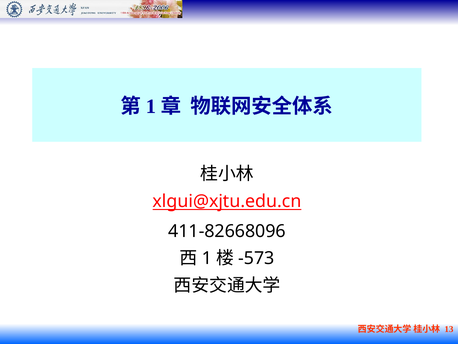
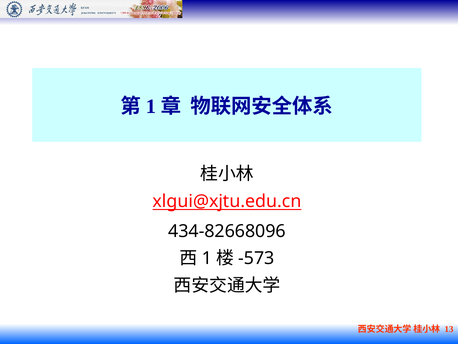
411-82668096: 411-82668096 -> 434-82668096 (227, 231)
